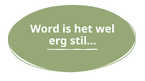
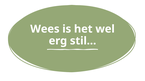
Word: Word -> Wees (45, 29)
